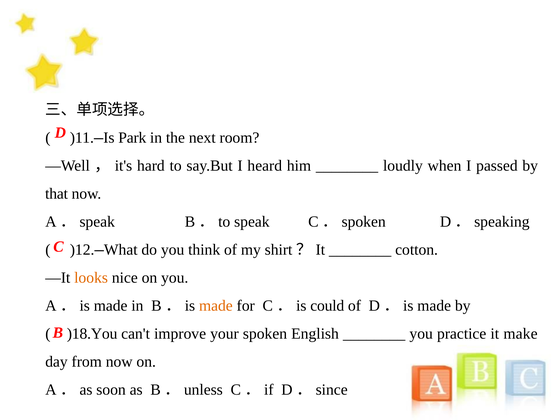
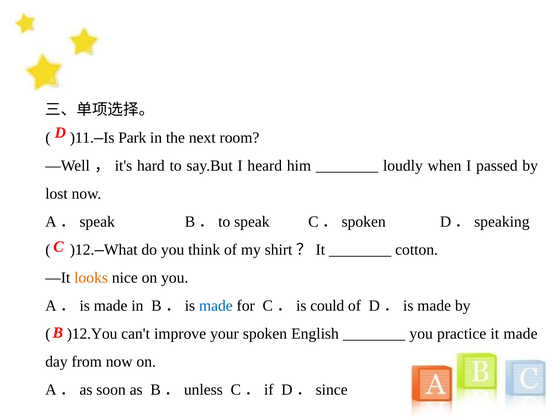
that: that -> lost (56, 194)
made colour: orange -> blue (216, 306)
)18.You: )18.You -> )12.You (92, 334)
it make: make -> made (521, 334)
